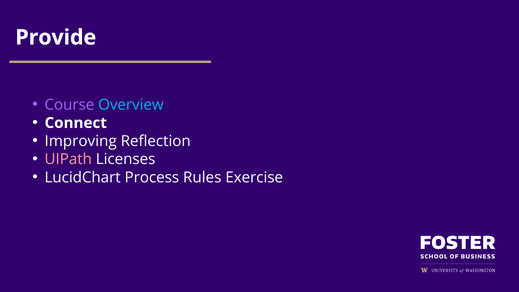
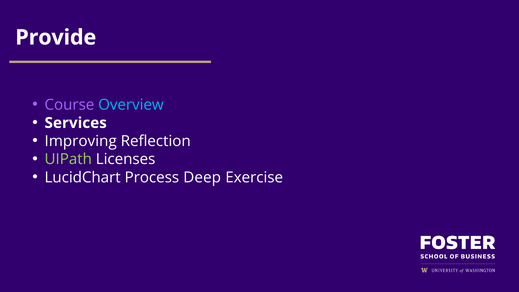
Connect: Connect -> Services (76, 123)
UIPath colour: pink -> light green (68, 159)
Rules: Rules -> Deep (202, 177)
